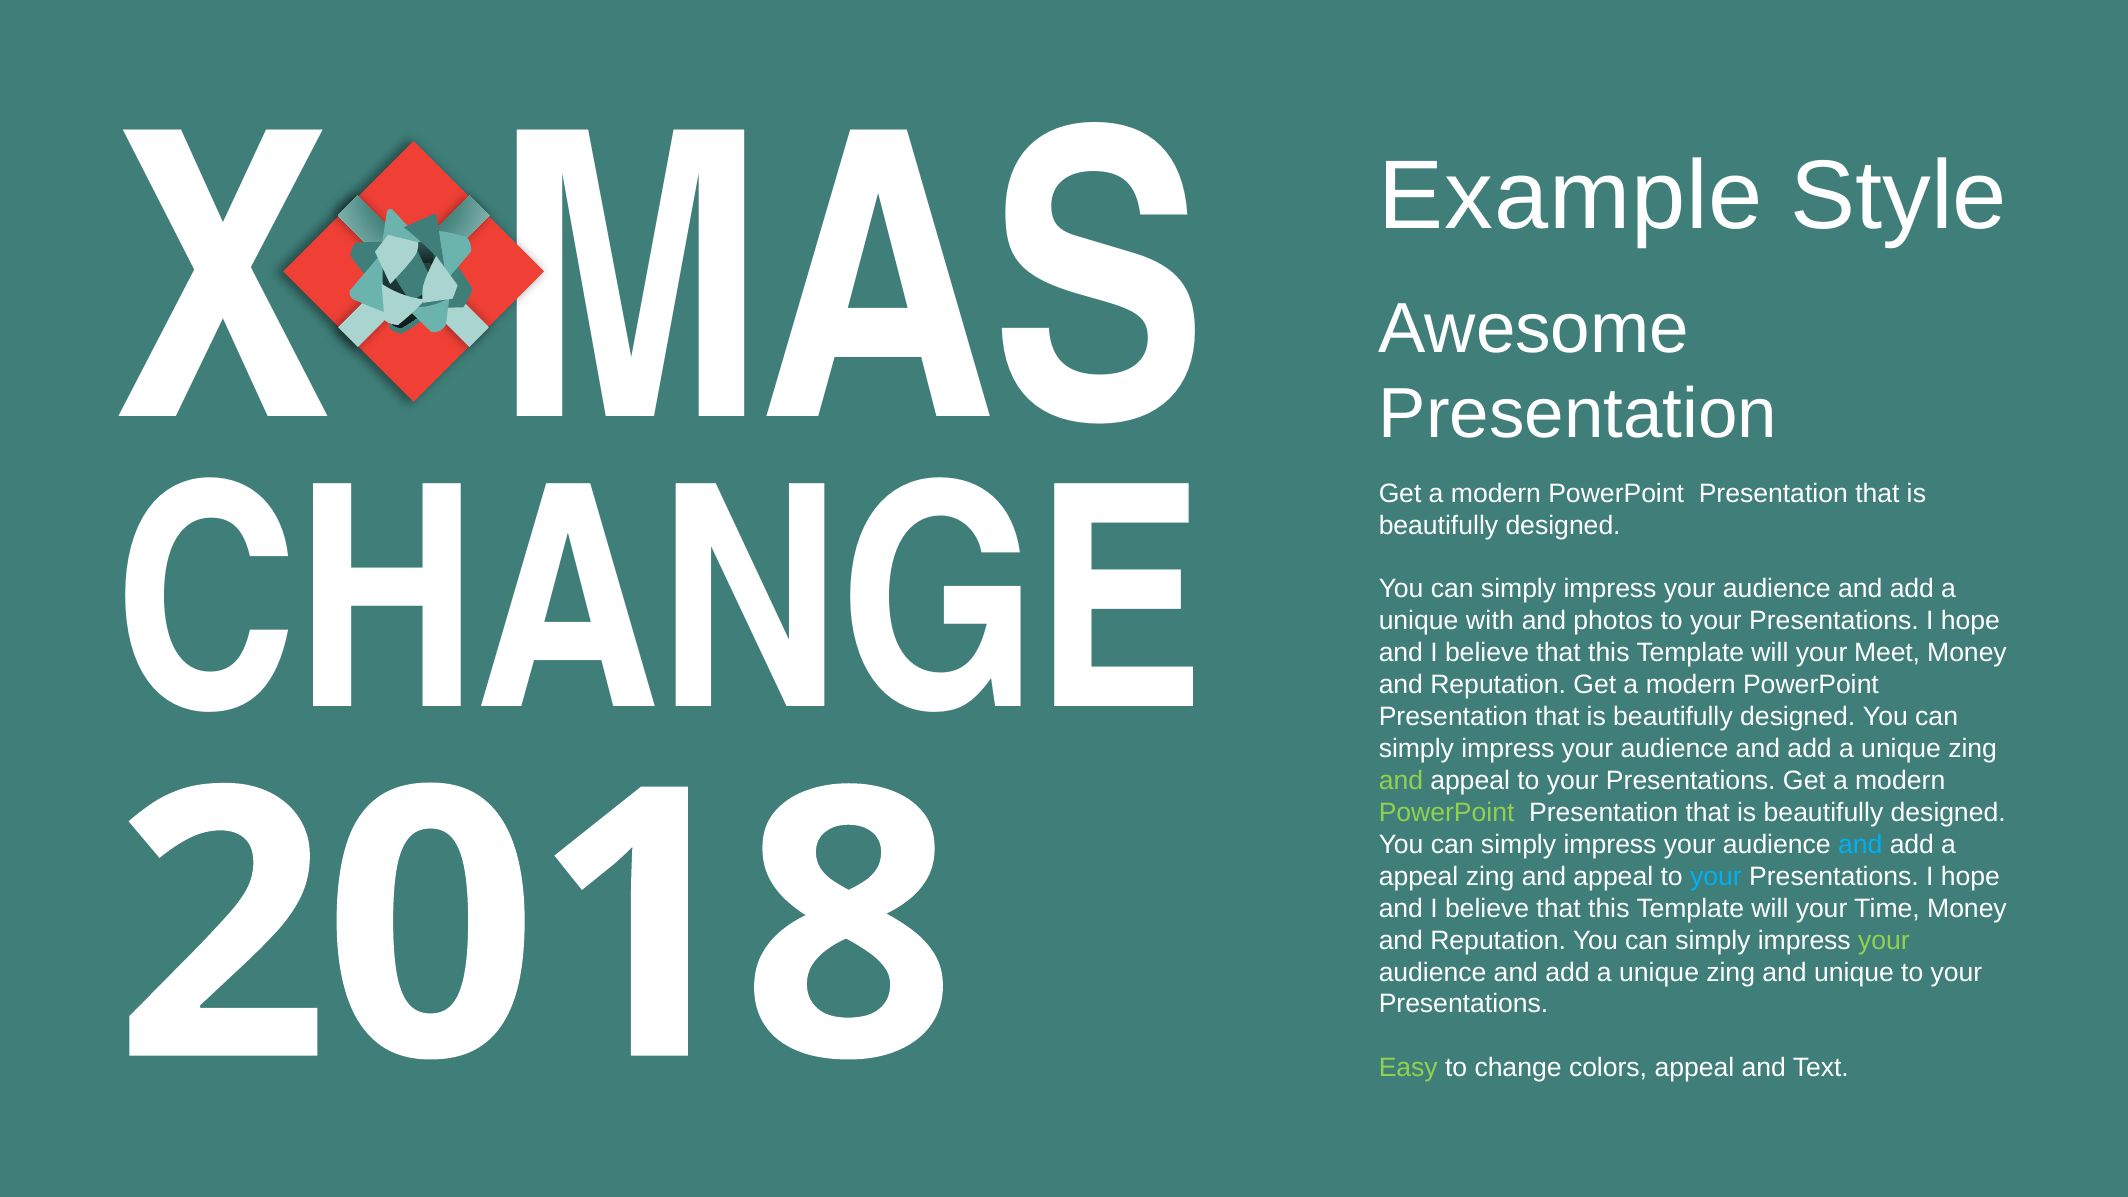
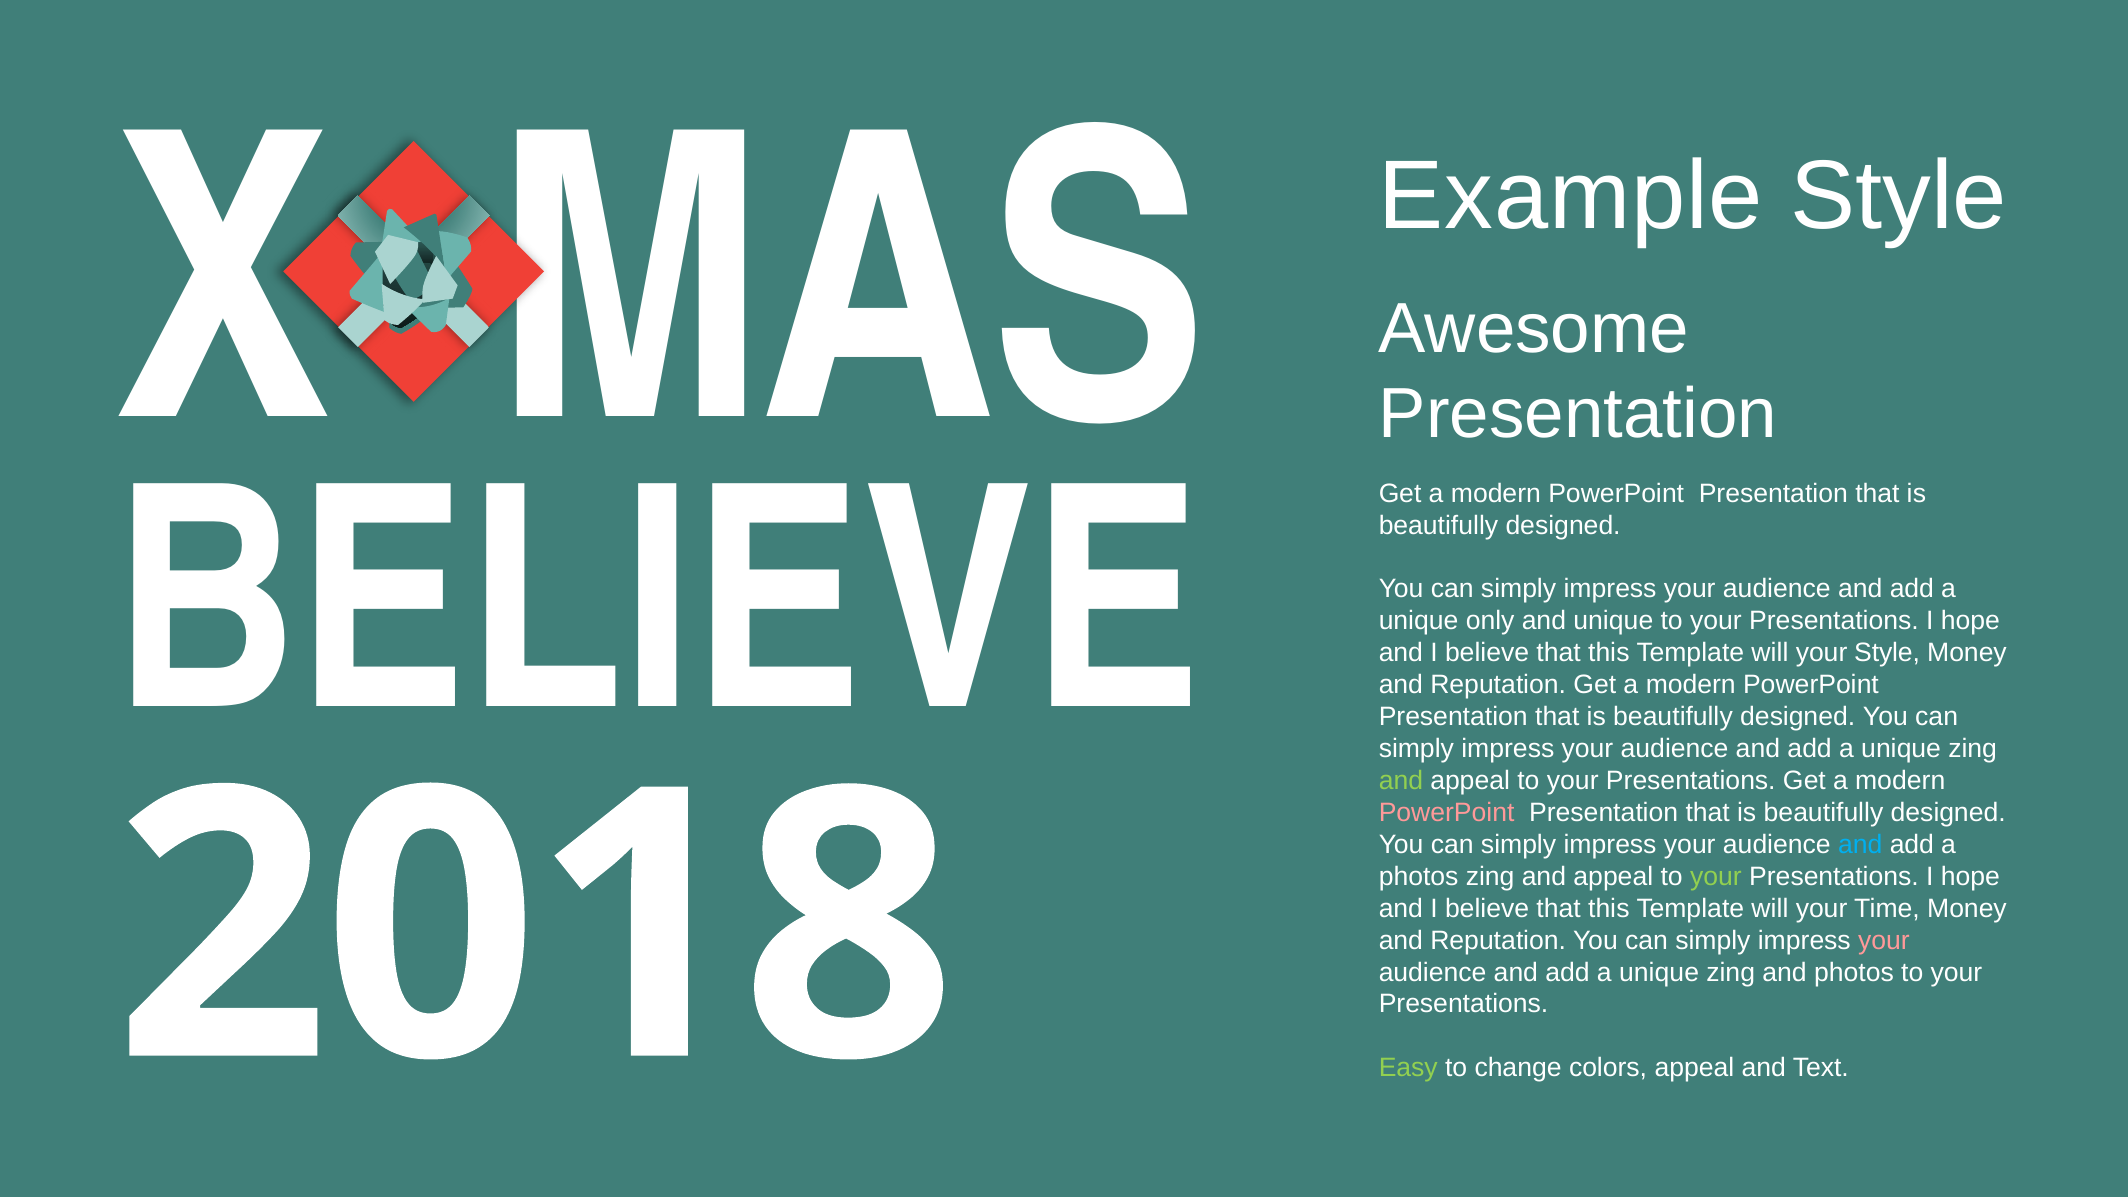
CHANGE: CHANGE -> BELIEVE (659, 604)
with: with -> only (1490, 621)
and photos: photos -> unique (1613, 621)
your Meet: Meet -> Style (1887, 653)
PowerPoint colour: light green -> pink (1447, 813)
appeal: appeal -> photos (1419, 876)
your colour: light blue -> light green (1716, 876)
your colour: light green -> pink (1884, 940)
and unique: unique -> photos (1854, 972)
